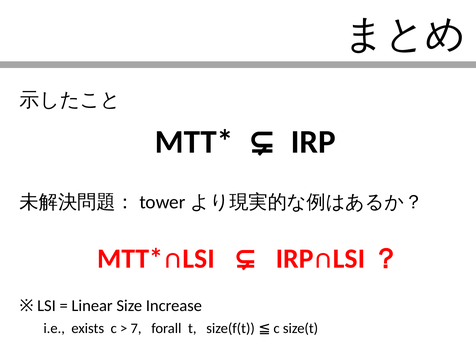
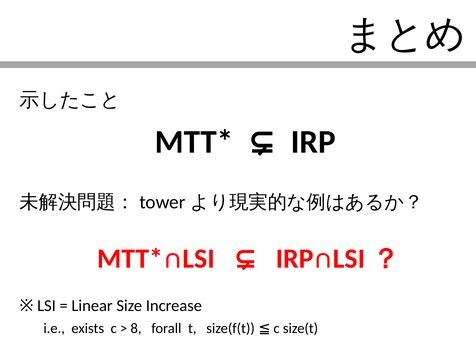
7: 7 -> 8 (136, 329)
